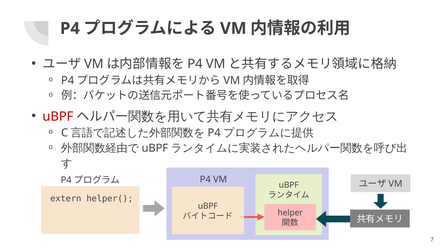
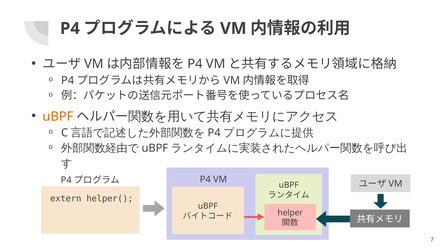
uBPF colour: red -> orange (58, 116)
